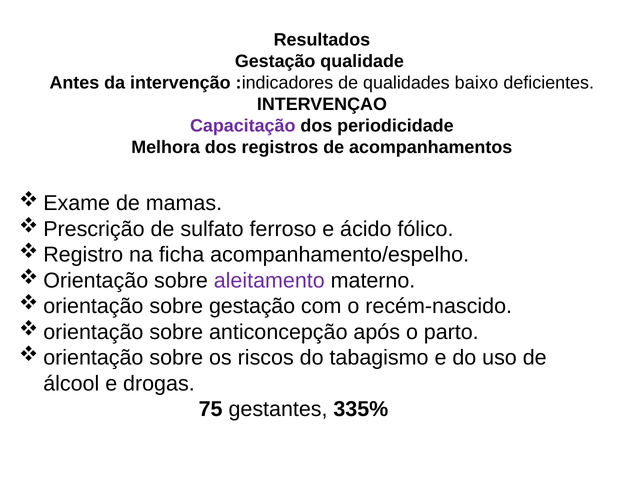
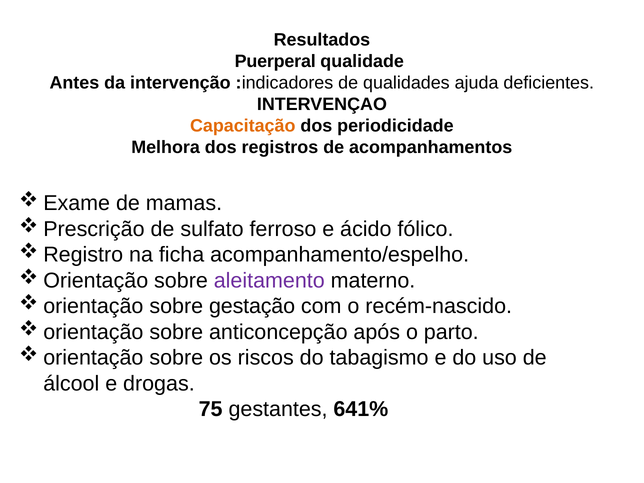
Gestação: Gestação -> Puerperal (275, 61)
baixo: baixo -> ajuda (477, 83)
Capacitação colour: purple -> orange (243, 126)
335%: 335% -> 641% (361, 409)
